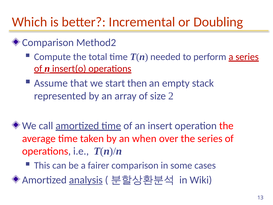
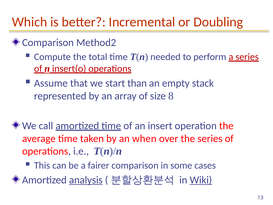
then: then -> than (137, 83)
2: 2 -> 8 (171, 96)
Wiki underline: none -> present (201, 180)
